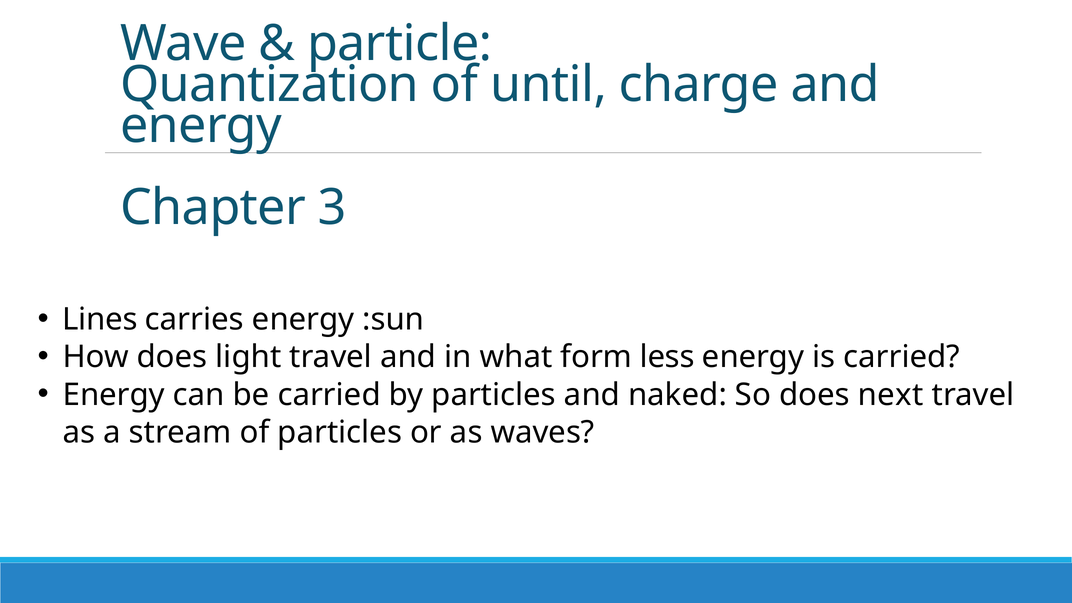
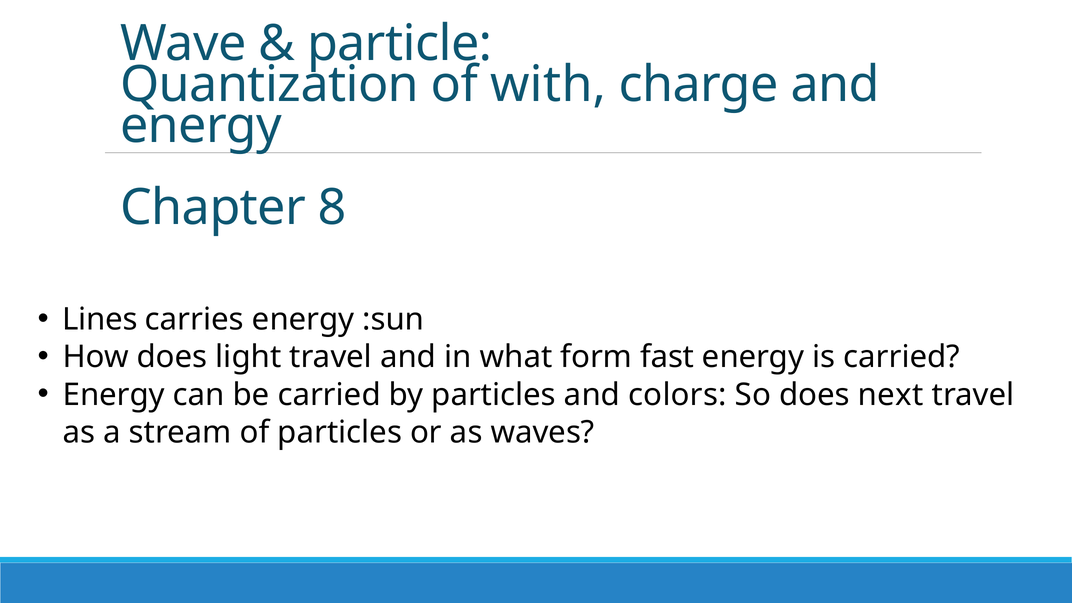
until: until -> with (548, 85)
3: 3 -> 8 (332, 208)
less: less -> fast (667, 357)
naked: naked -> colors (677, 395)
